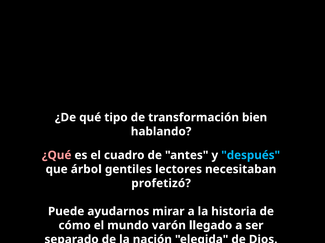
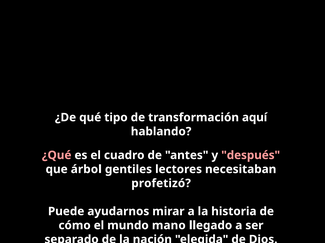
bien: bien -> aquí (255, 118)
después colour: light blue -> pink (251, 156)
varón: varón -> mano (169, 226)
